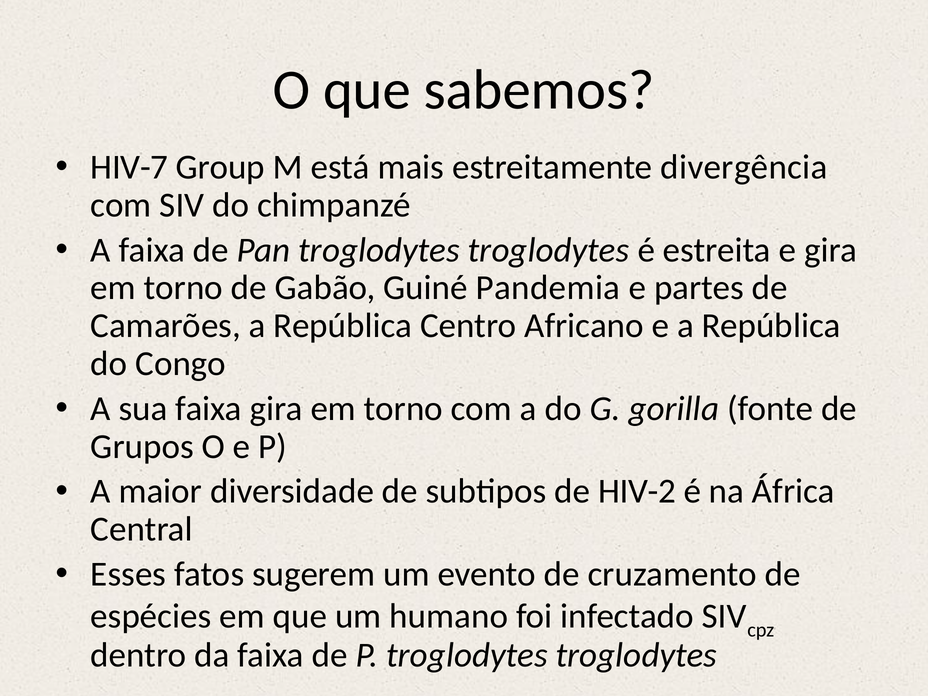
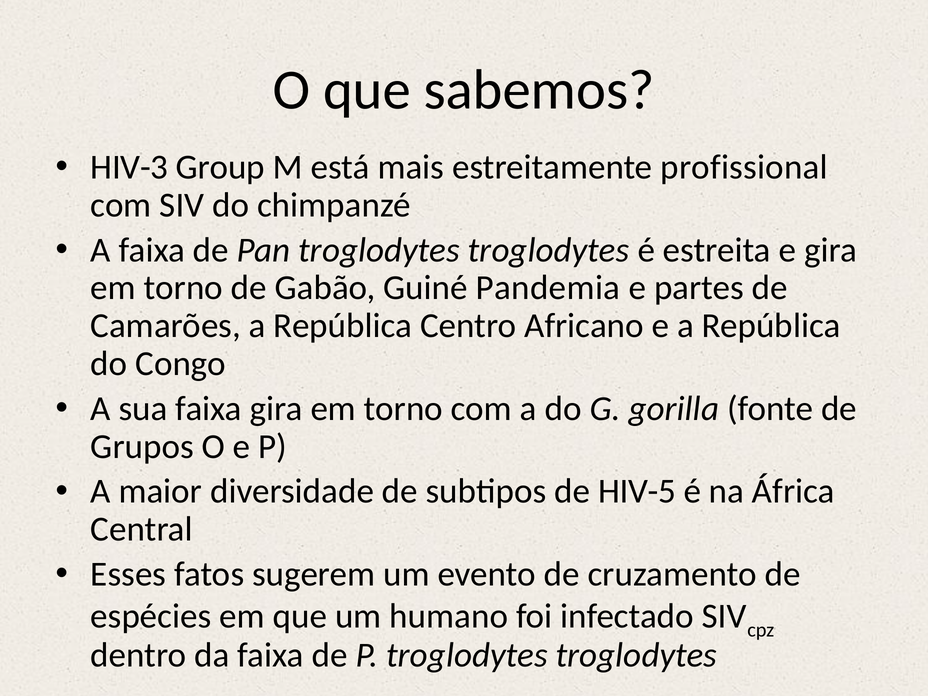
HIV-7: HIV-7 -> HIV-3 (129, 167)
divergência: divergência -> profissional (744, 167)
HIV-2: HIV-2 -> HIV-5 (637, 491)
